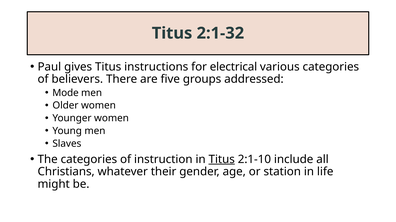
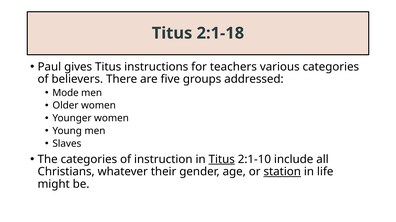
2:1-32: 2:1-32 -> 2:1-18 (220, 33)
electrical: electrical -> teachers (233, 67)
station underline: none -> present (282, 172)
